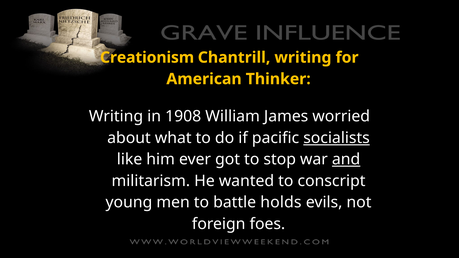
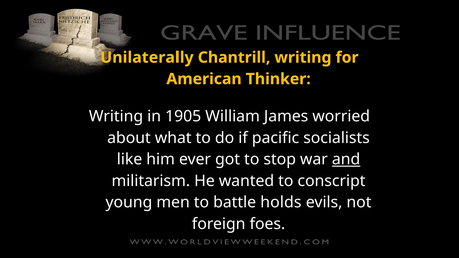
Creationism: Creationism -> Unilaterally (147, 58)
1908: 1908 -> 1905 (183, 117)
socialists underline: present -> none (337, 138)
